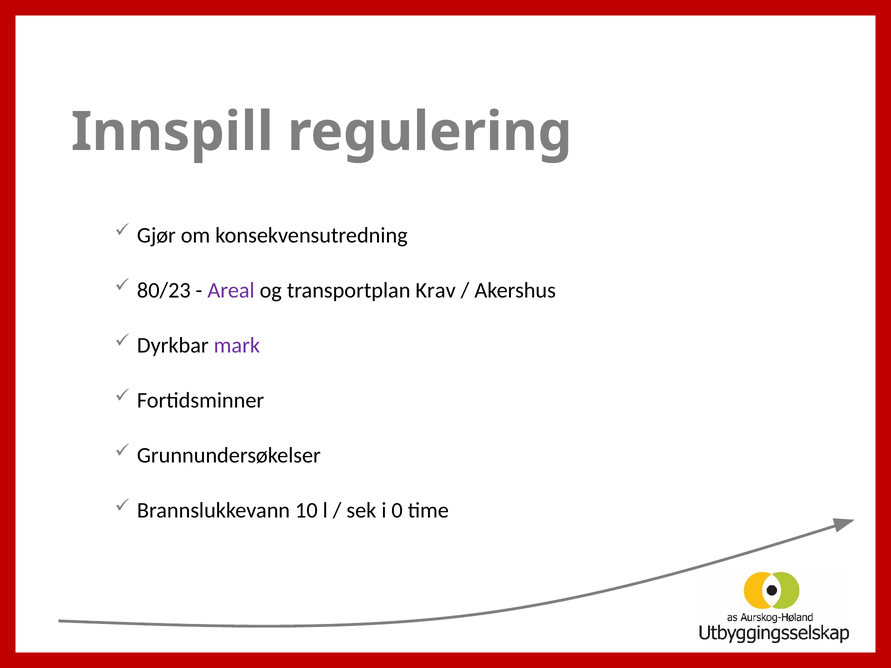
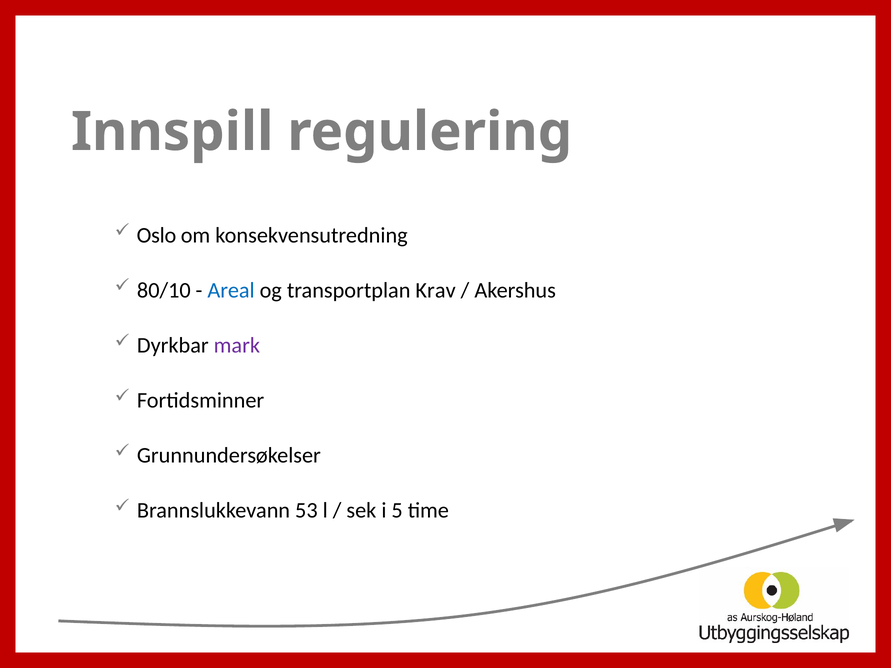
Gjør: Gjør -> Oslo (157, 235)
80/23: 80/23 -> 80/10 (164, 290)
Areal colour: purple -> blue (231, 290)
10: 10 -> 53 (306, 511)
0: 0 -> 5 (397, 511)
